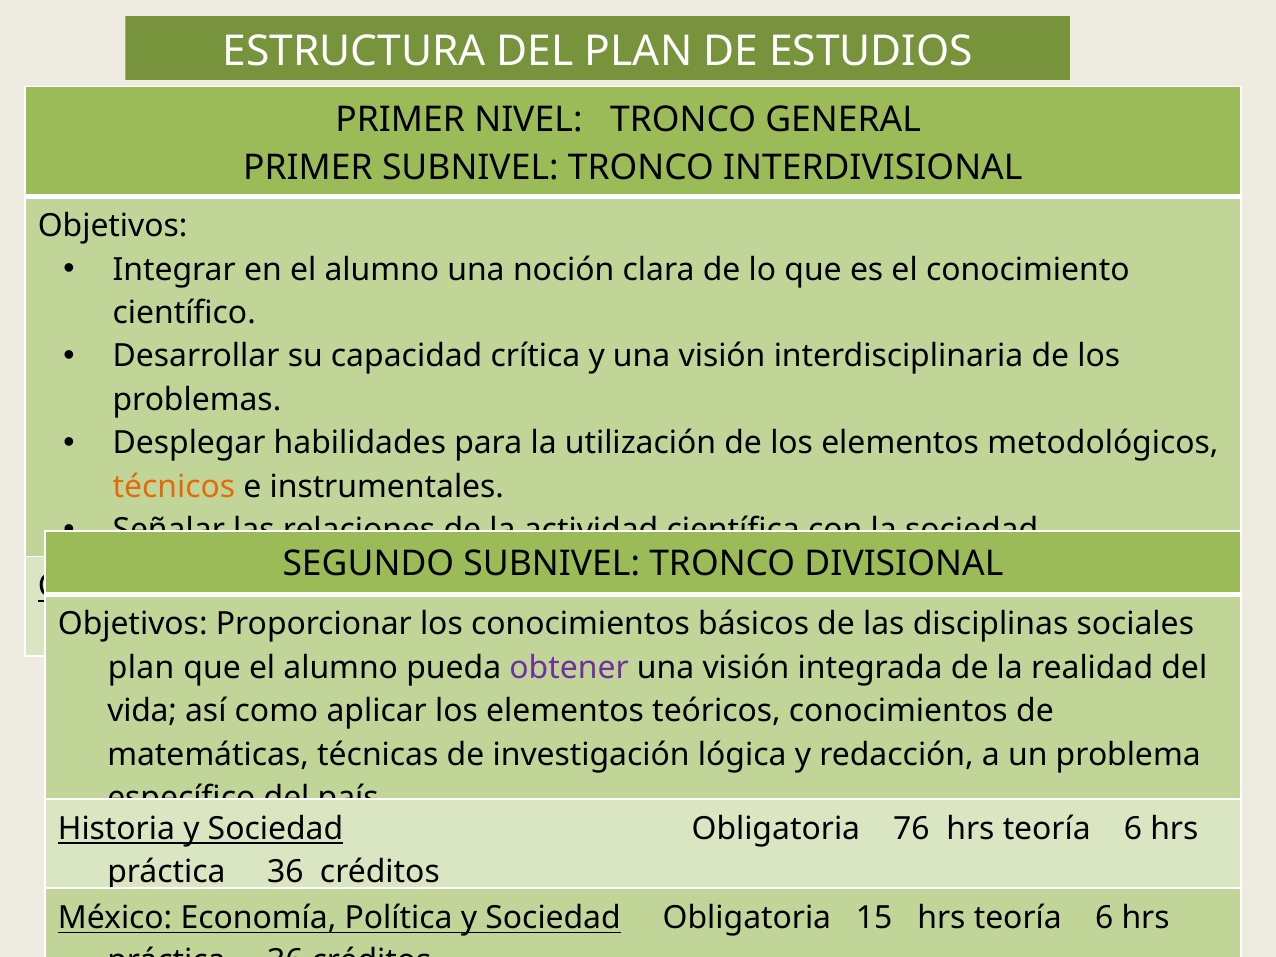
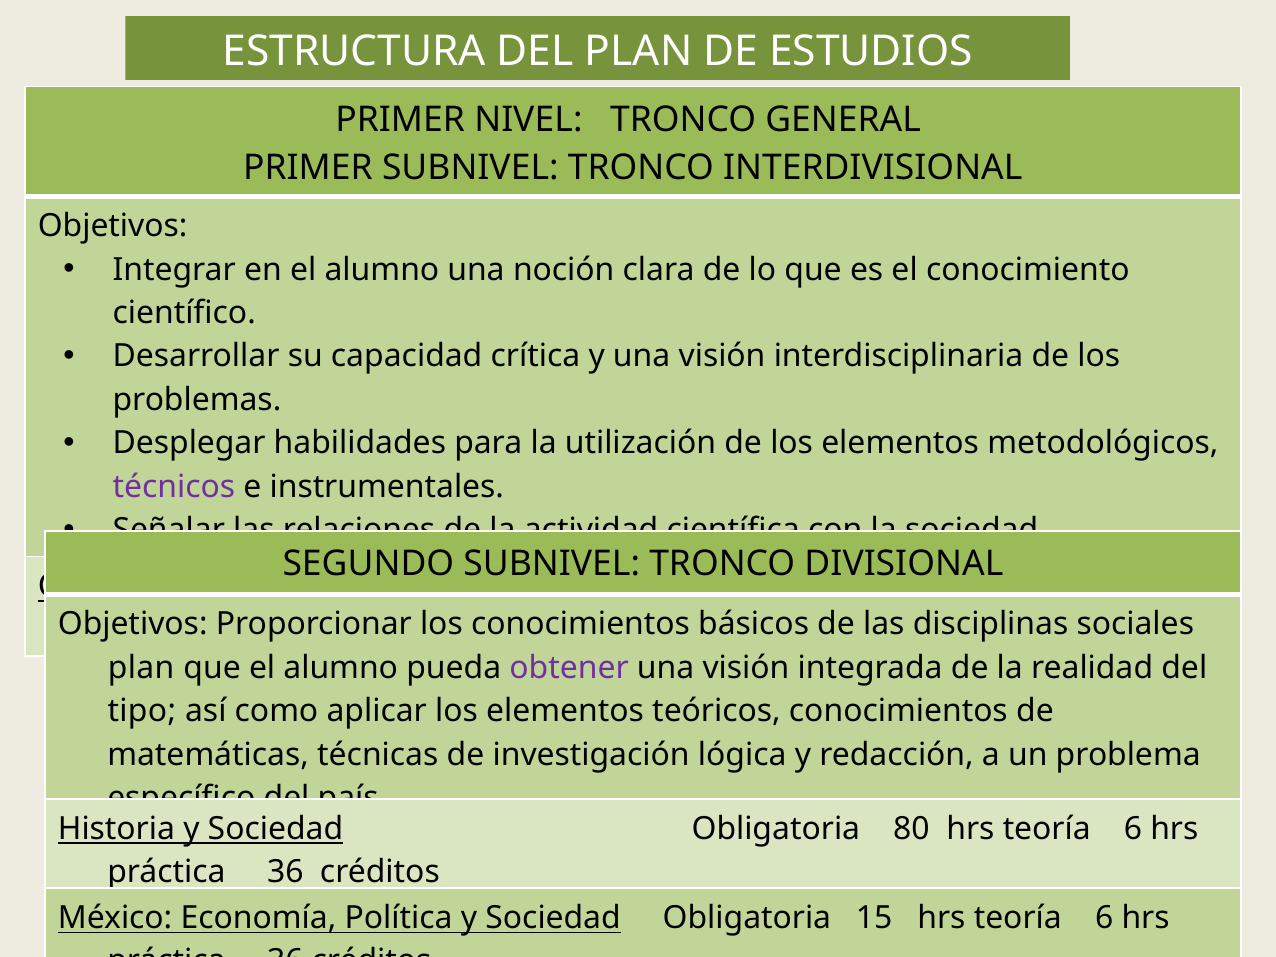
técnicos colour: orange -> purple (174, 487)
vida: vida -> tipo (142, 711)
76: 76 -> 80 (911, 829)
